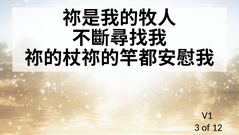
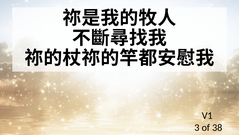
12: 12 -> 38 (217, 127)
